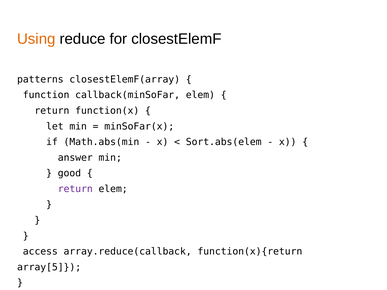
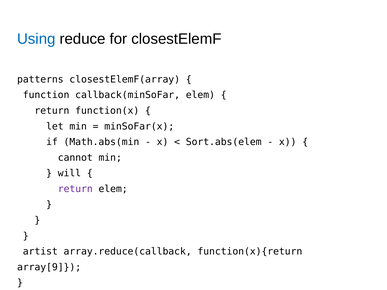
Using colour: orange -> blue (36, 39)
answer: answer -> cannot (75, 158)
good: good -> will (69, 173)
access: access -> artist (40, 252)
array[5: array[5 -> array[9 (49, 267)
